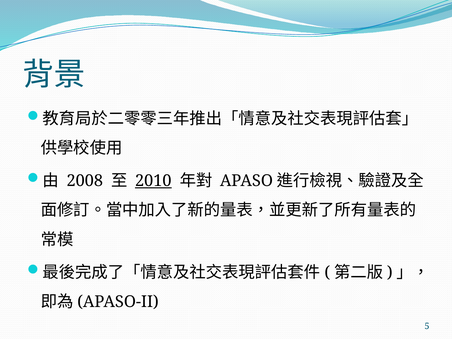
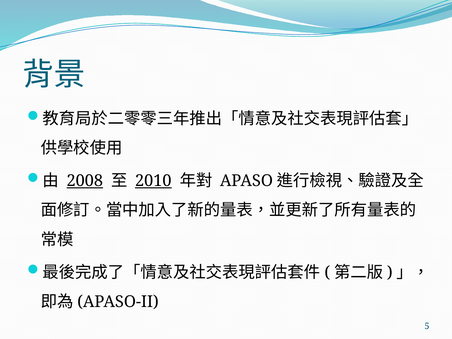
2008 underline: none -> present (85, 181)
